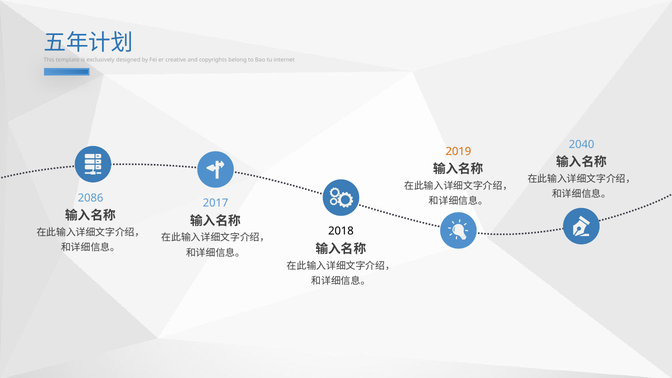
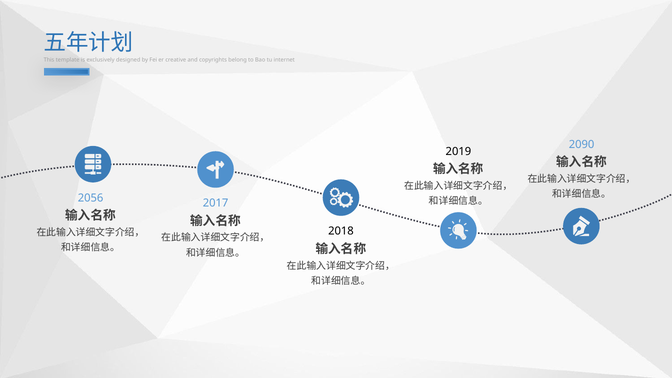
2040: 2040 -> 2090 (582, 144)
2019 colour: orange -> black (458, 151)
2086: 2086 -> 2056 (91, 198)
